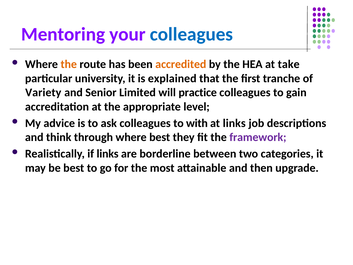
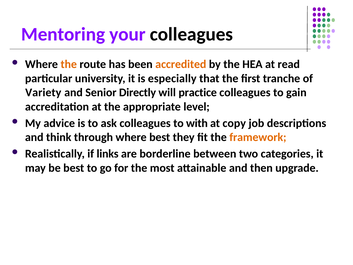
colleagues colour: blue -> black (192, 34)
take: take -> read (289, 64)
explained: explained -> especially (172, 78)
Limited: Limited -> Directly (138, 92)
at links: links -> copy (234, 123)
framework colour: purple -> orange (258, 137)
